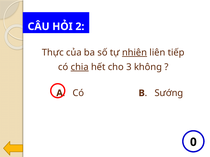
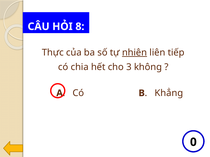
2: 2 -> 8 (80, 27)
chia underline: present -> none (80, 67)
Sướng: Sướng -> Khẳng (169, 93)
